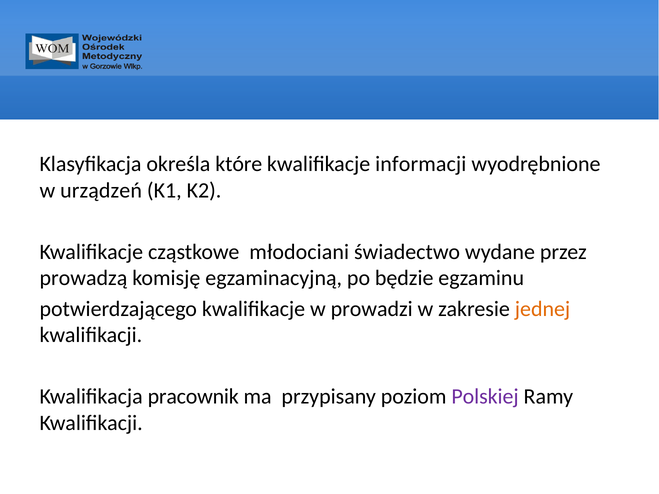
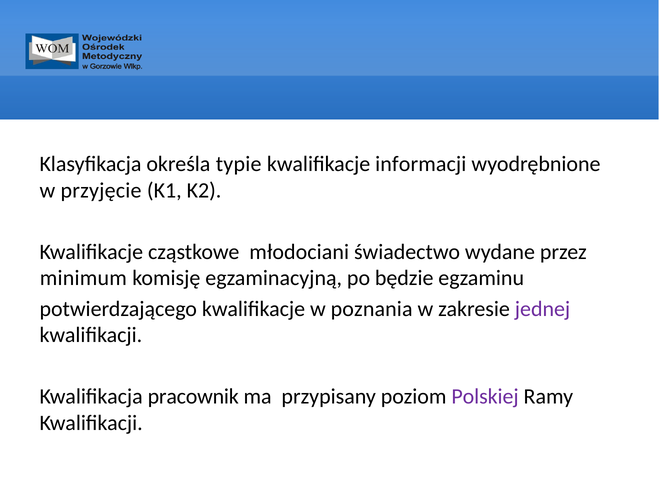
które: które -> typie (239, 164)
urządzeń: urządzeń -> przyjęcie (101, 190)
prowadzą: prowadzą -> minimum (83, 278)
prowadzi: prowadzi -> poznania (372, 309)
jednej colour: orange -> purple (543, 309)
